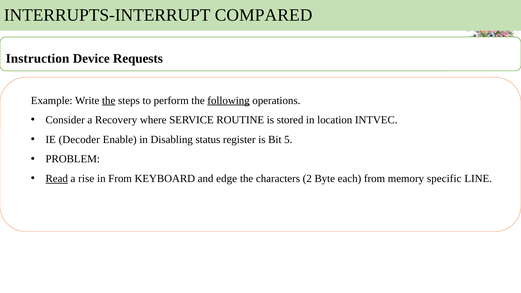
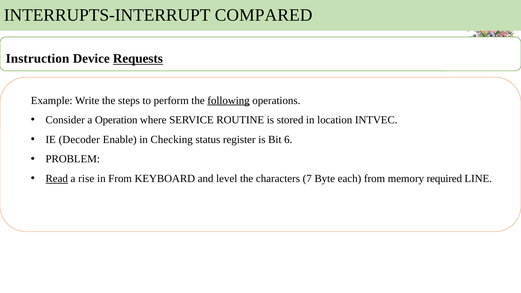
Requests underline: none -> present (138, 59)
the underline: present -> none (109, 100)
Recovery: Recovery -> Operation (116, 120)
Disabling: Disabling -> Checking (172, 140)
5: 5 -> 6 (288, 140)
edge: edge -> level (227, 179)
2: 2 -> 7 (307, 179)
specific: specific -> required (444, 179)
